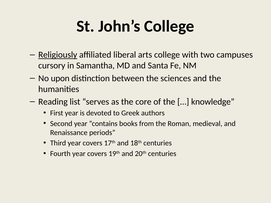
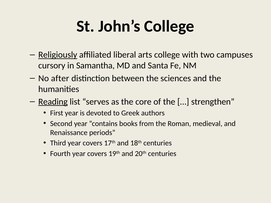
upon: upon -> after (60, 78)
Reading underline: none -> present (53, 102)
knowledge: knowledge -> strengthen (213, 102)
